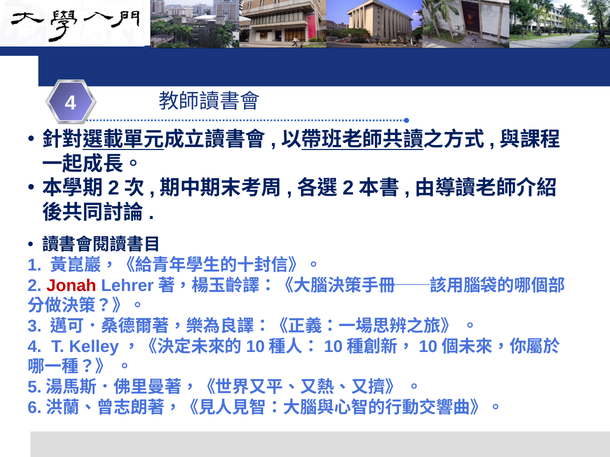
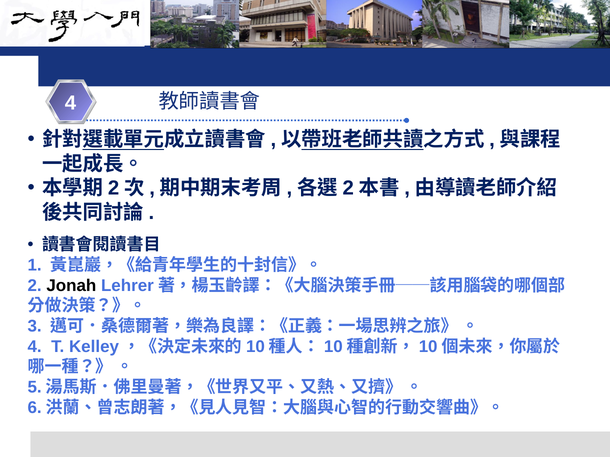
Jonah colour: red -> black (71, 286)
